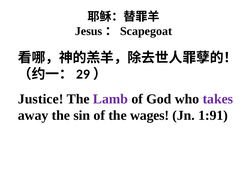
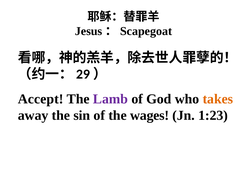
Justice: Justice -> Accept (41, 99)
takes colour: purple -> orange (218, 99)
1:91: 1:91 -> 1:23 (213, 116)
